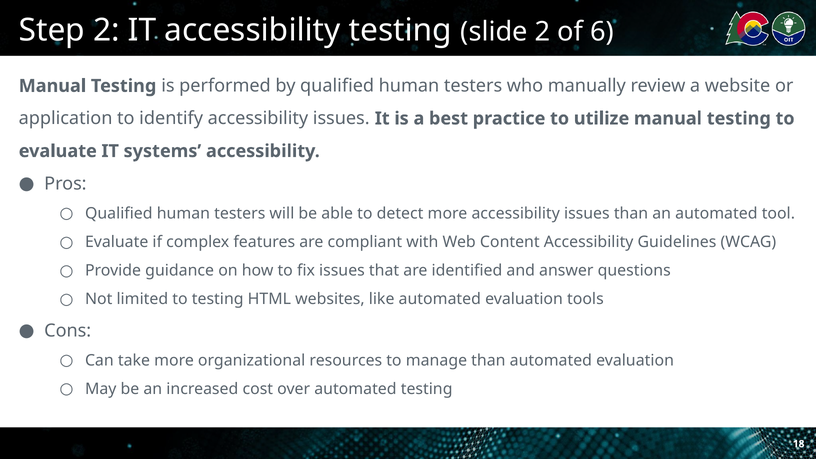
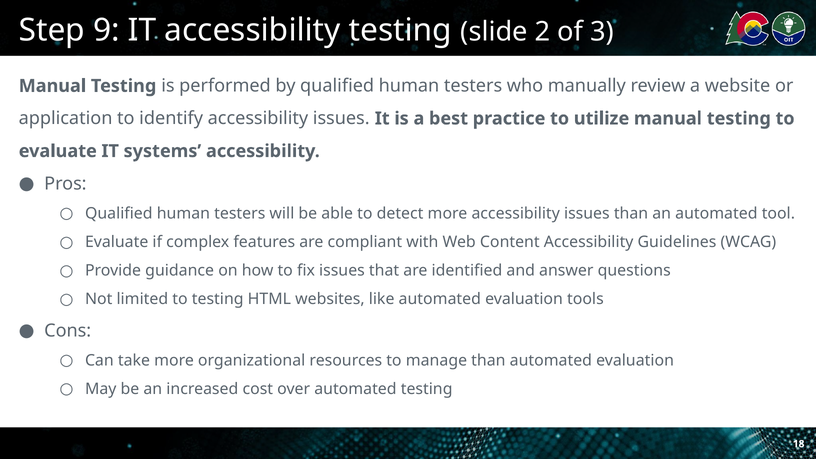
Step 2: 2 -> 9 (106, 30)
6: 6 -> 3 (602, 32)
